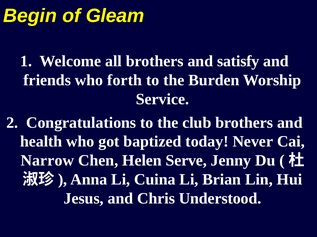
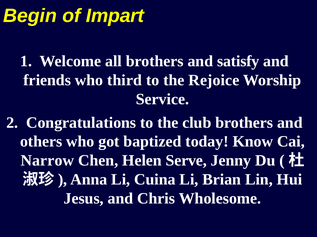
Gleam: Gleam -> Impart (115, 16)
forth: forth -> third (125, 80)
Burden: Burden -> Rejoice (214, 80)
health: health -> others (41, 142)
Never: Never -> Know (253, 142)
Understood: Understood -> Wholesome (220, 199)
